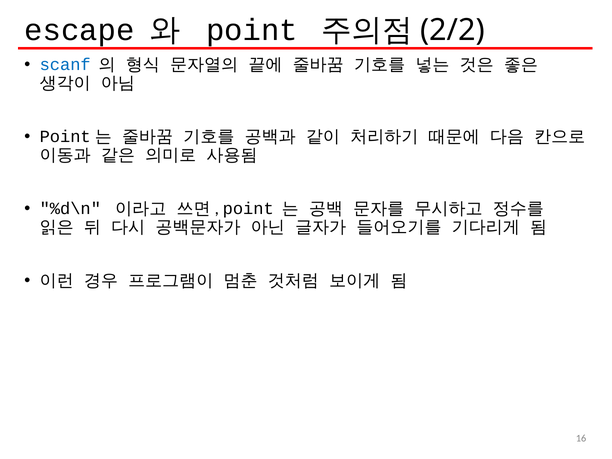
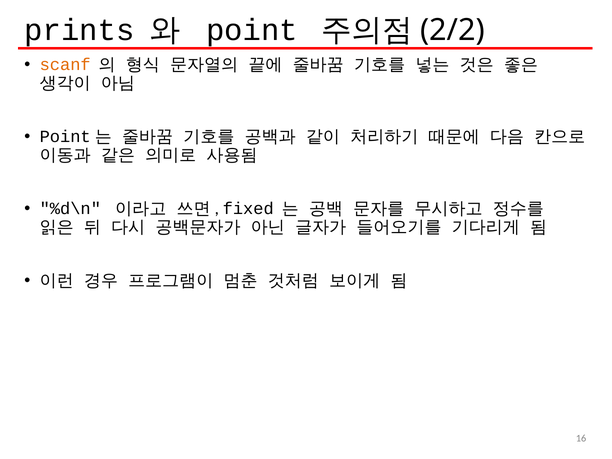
escape: escape -> prints (79, 30)
scanf colour: blue -> orange (65, 65)
point: point -> fixed (248, 209)
